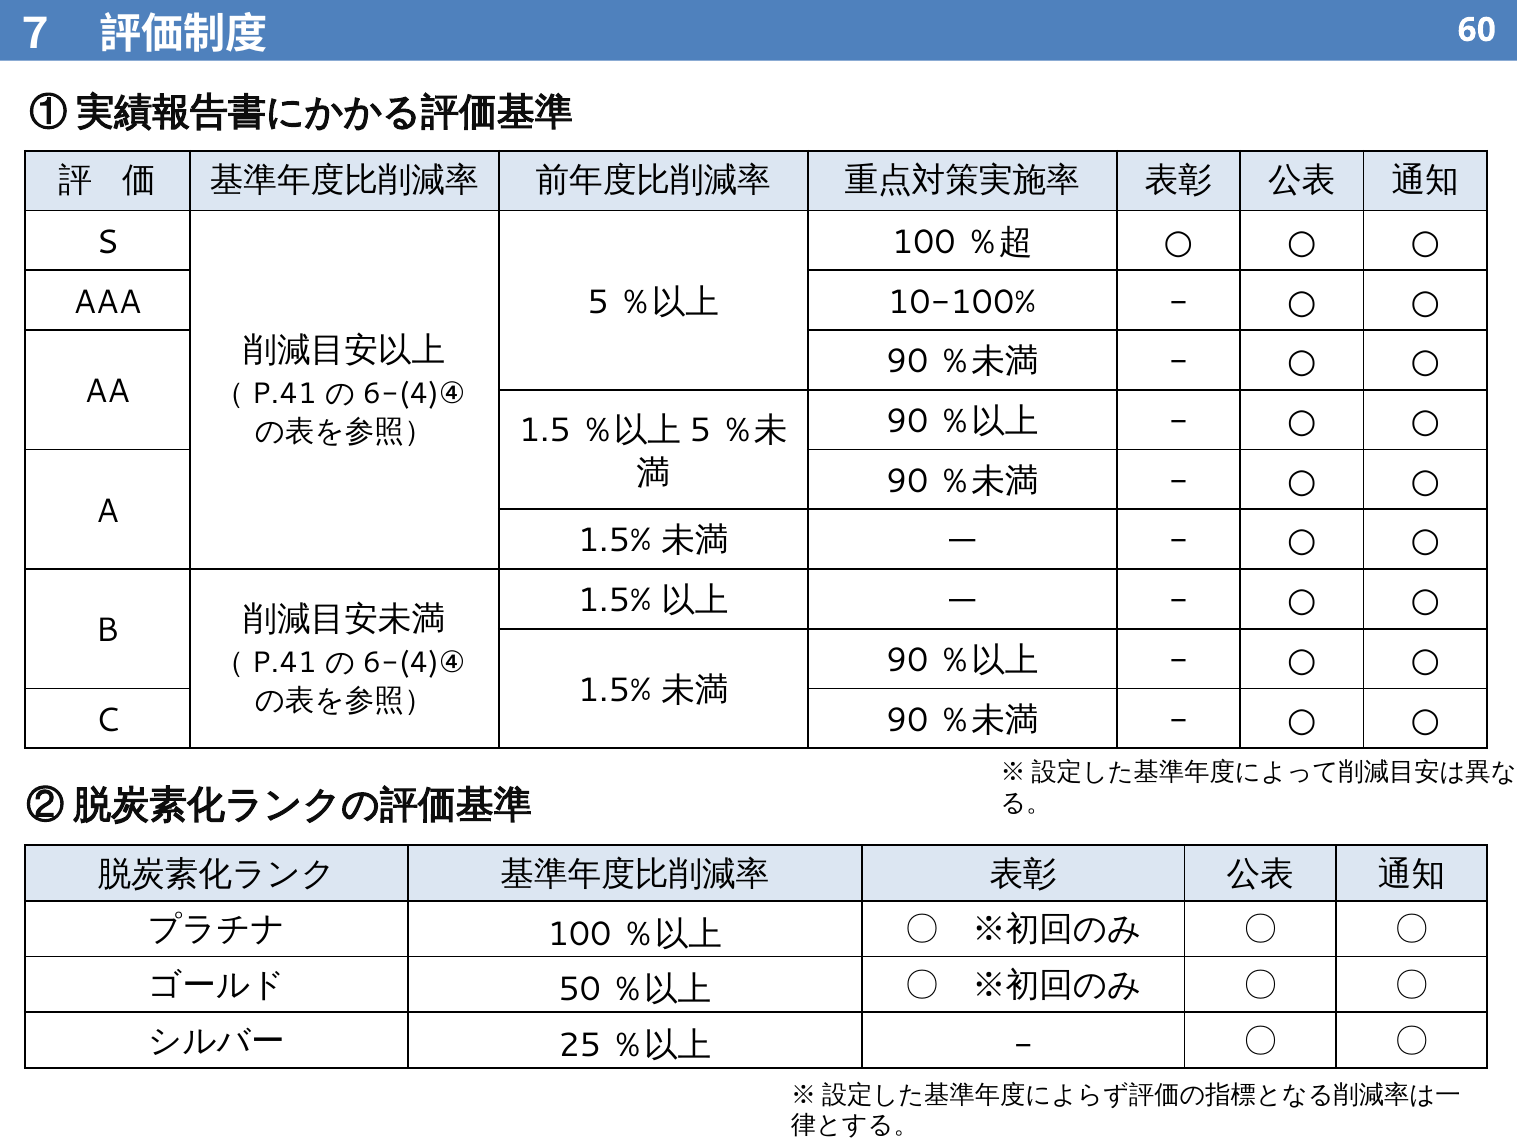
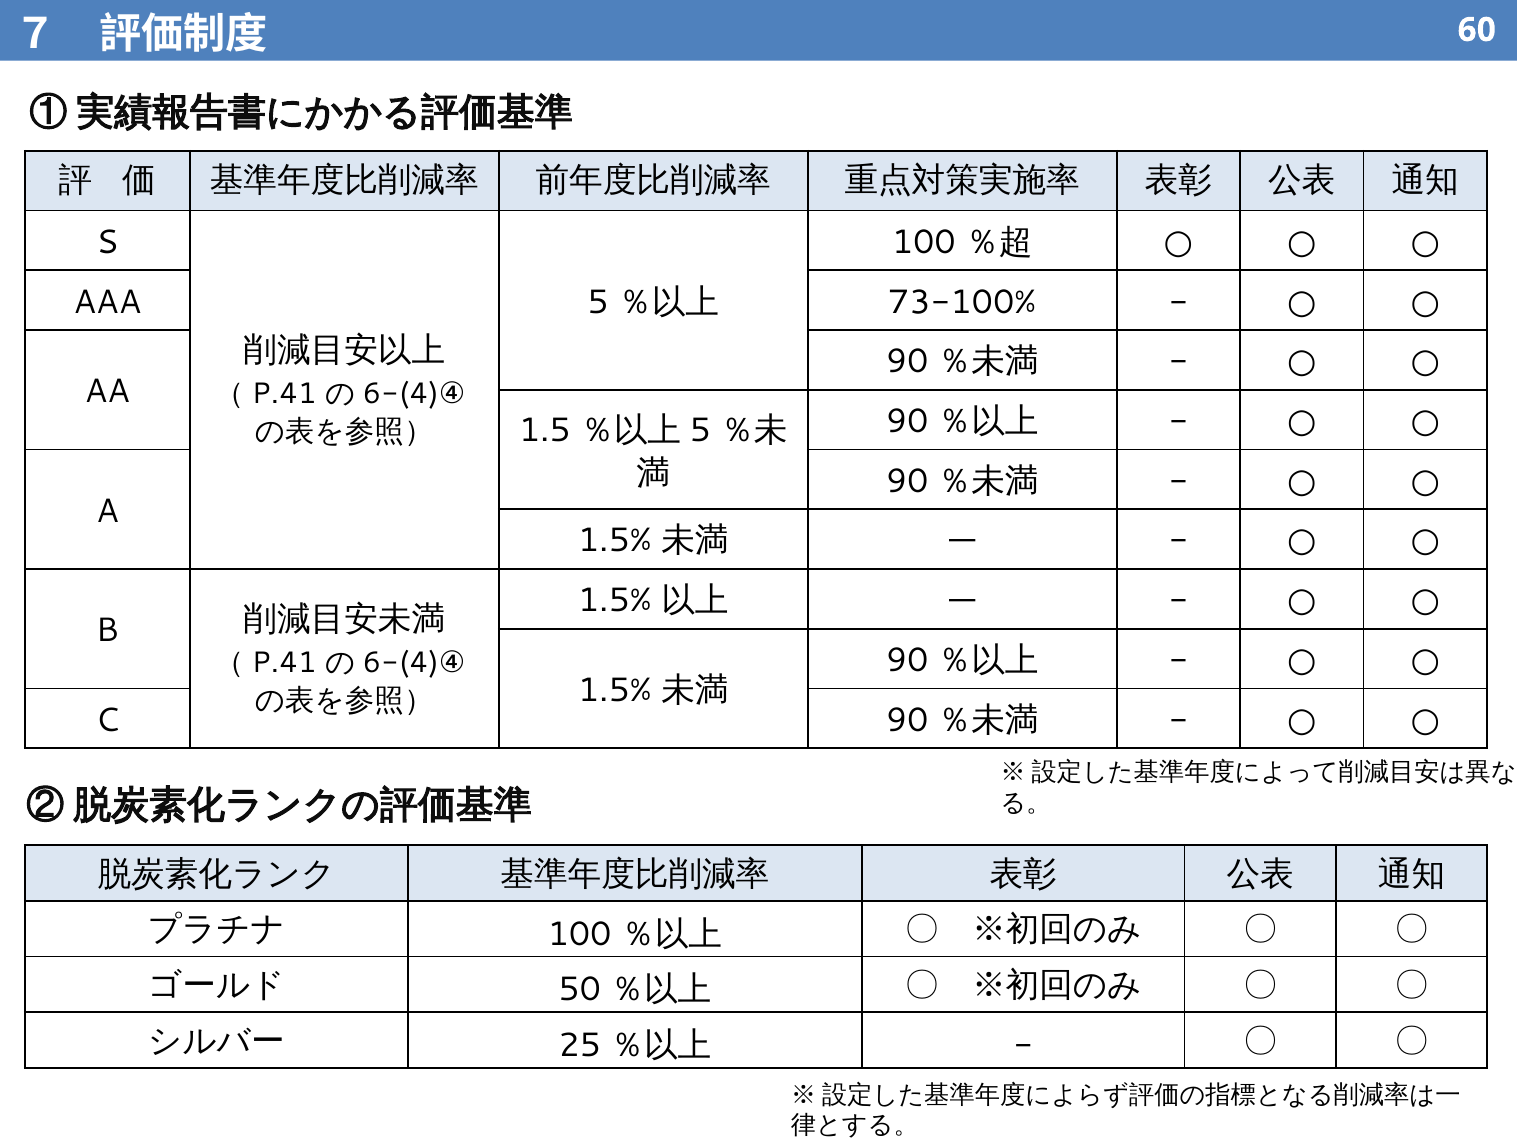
10-100%: 10-100% -> 73-100% (962, 302)
